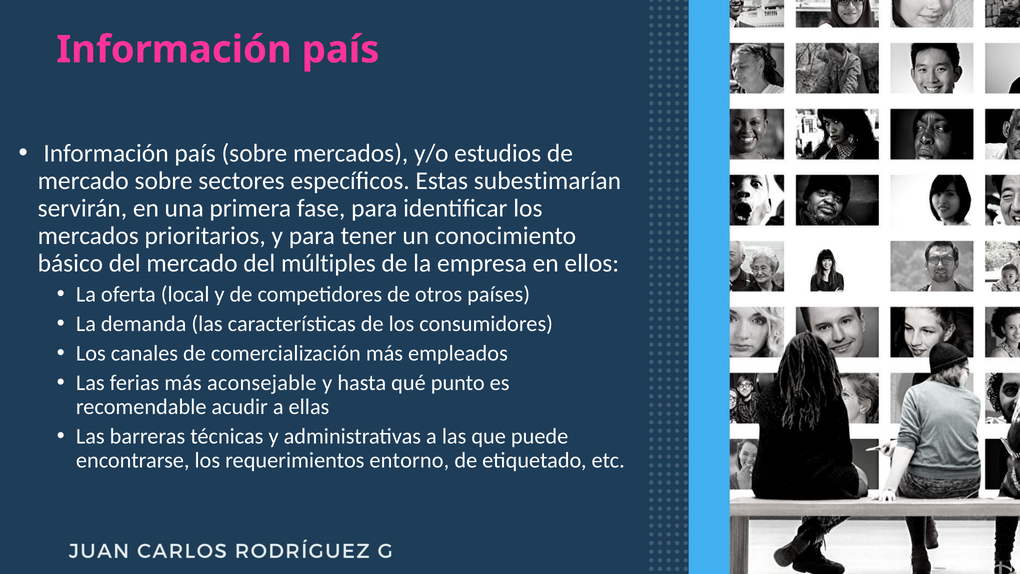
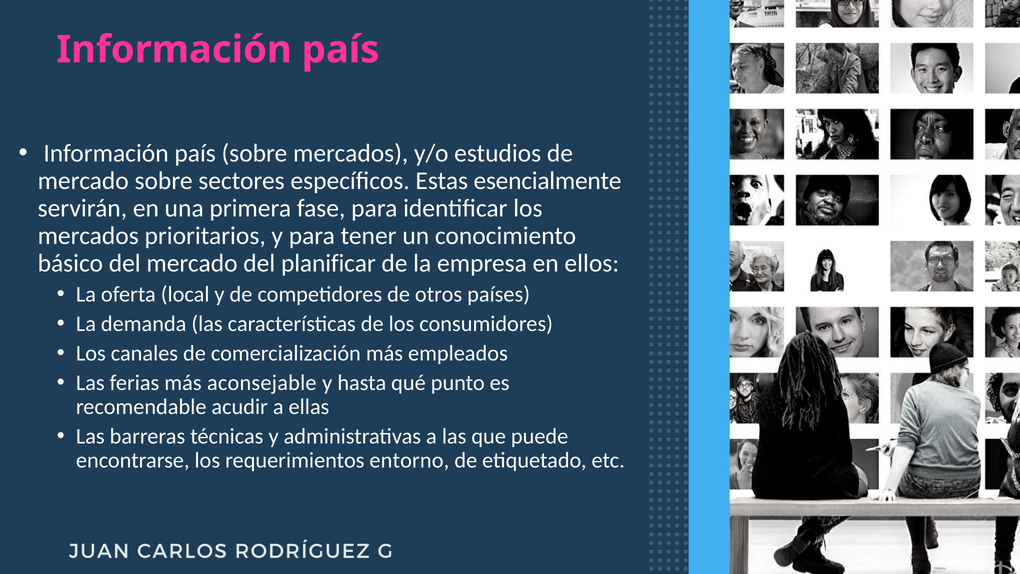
subestimarían: subestimarían -> esencialmente (548, 181)
múltiples: múltiples -> planificar (328, 263)
